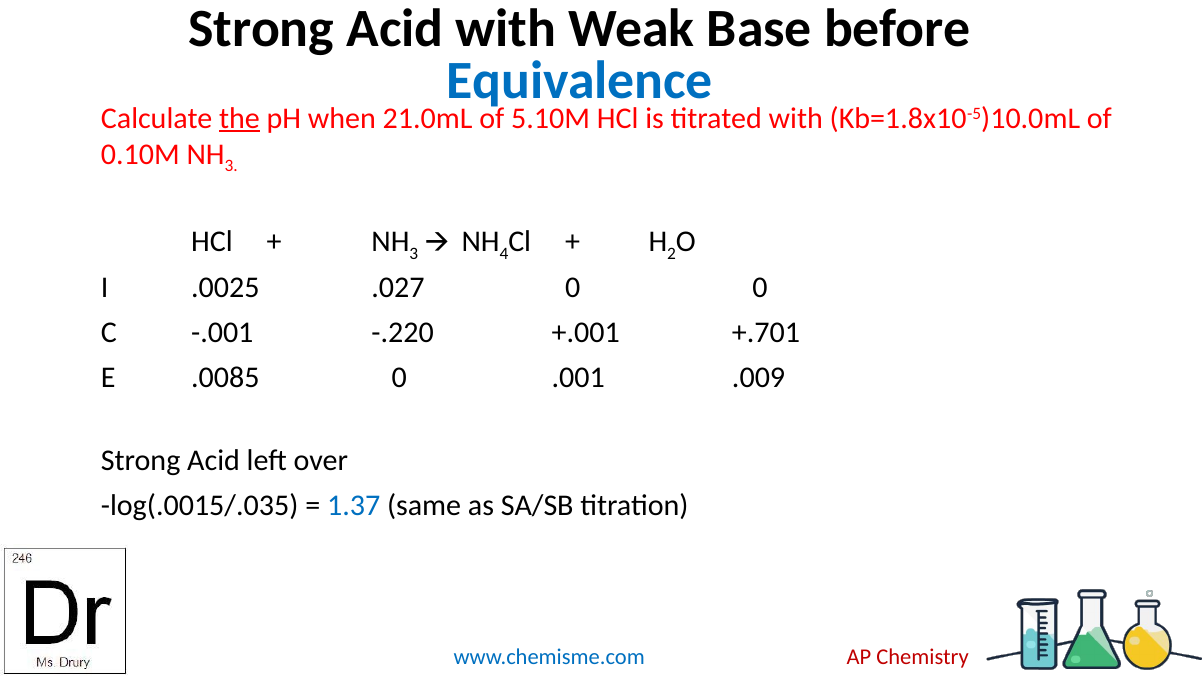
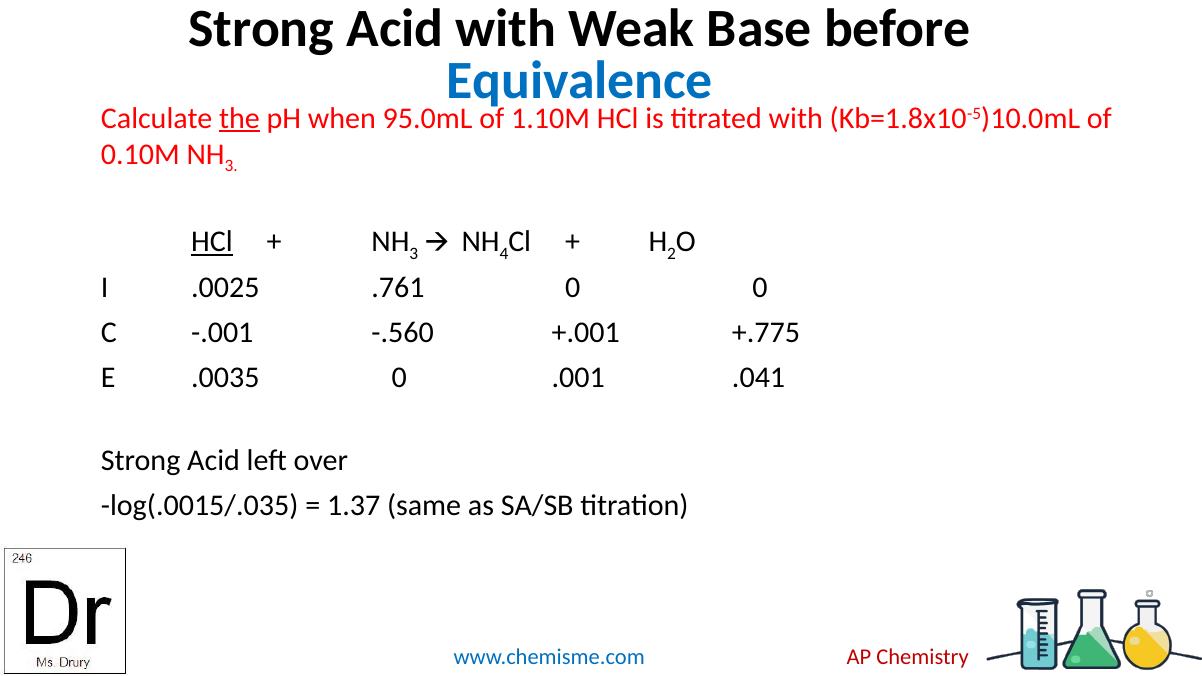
21.0mL: 21.0mL -> 95.0mL (428, 118)
5.10M: 5.10M -> 1.10M (551, 118)
HCl underline: none -> present (212, 242)
.027: .027 -> .761 (398, 288)
-.220: -.220 -> -.560 (403, 333)
+.701: +.701 -> +.775 (766, 333)
.0085: .0085 -> .0035 (225, 378)
.009: .009 -> .041 (759, 378)
1.37 colour: blue -> black (354, 506)
